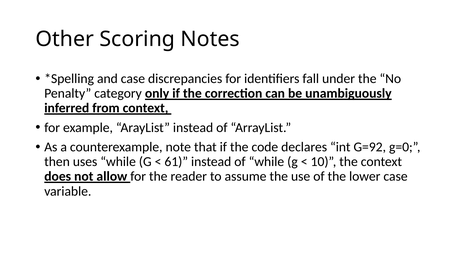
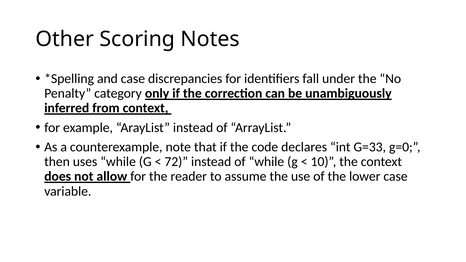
G=92: G=92 -> G=33 (370, 147)
61: 61 -> 72 (176, 162)
